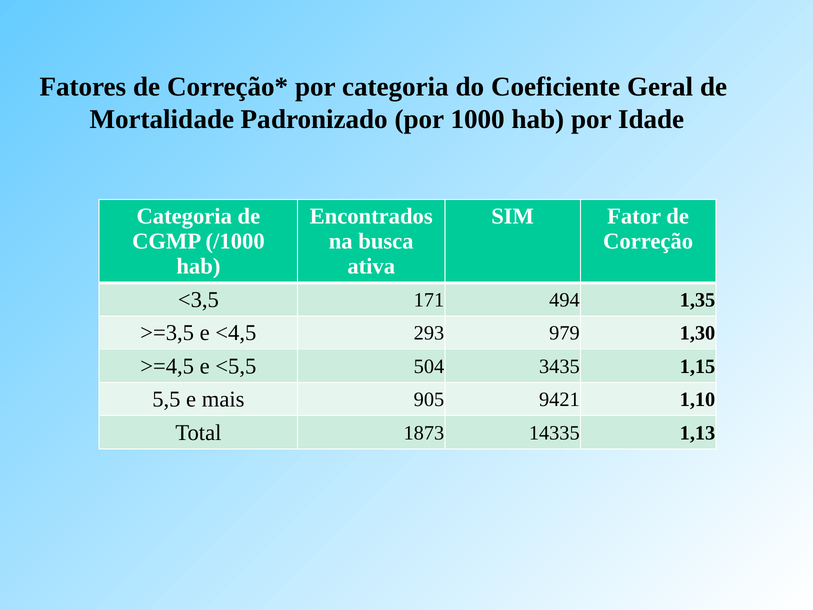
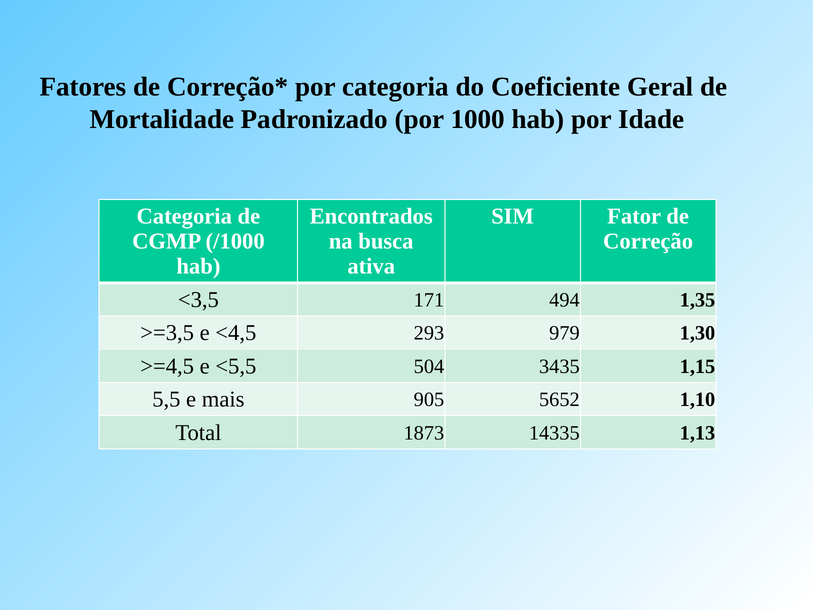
9421: 9421 -> 5652 (559, 399)
